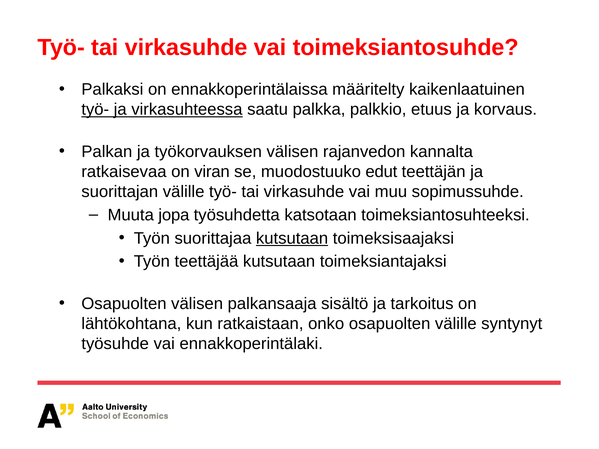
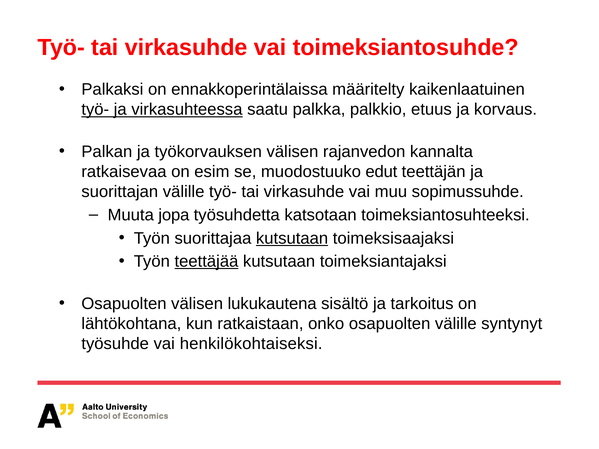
viran: viran -> esim (212, 172)
teettäjää underline: none -> present (206, 262)
palkansaaja: palkansaaja -> lukukautena (272, 304)
ennakkoperintälaki: ennakkoperintälaki -> henkilökohtaiseksi (251, 344)
